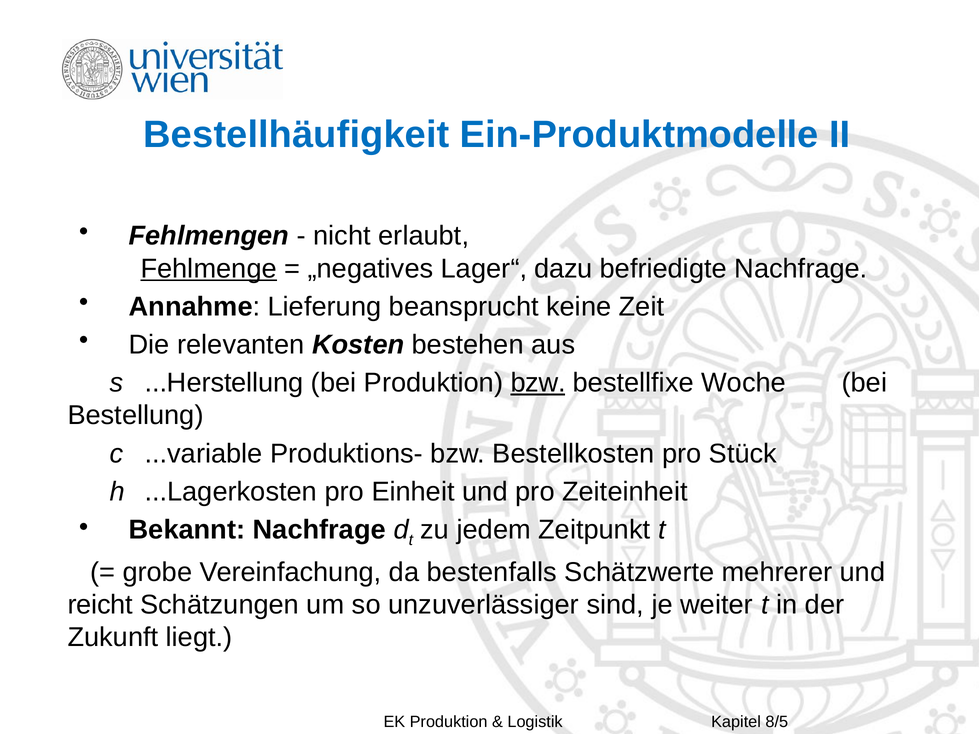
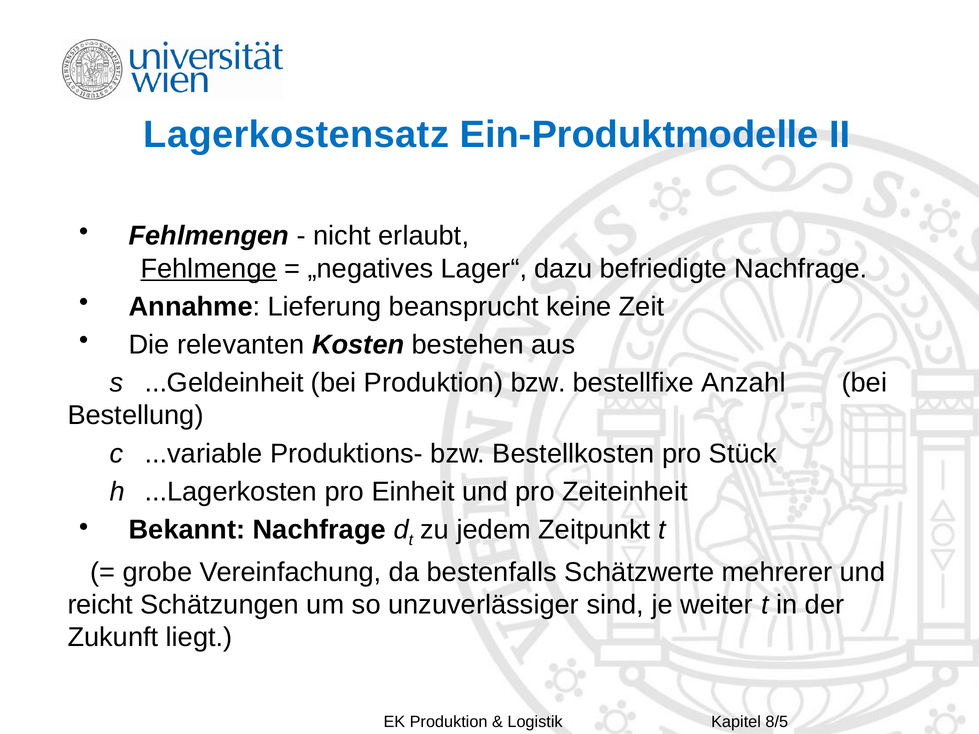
Bestellhäufigkeit: Bestellhäufigkeit -> Lagerkostensatz (296, 135)
...Herstellung: ...Herstellung -> ...Geldeinheit (224, 383)
bzw underline: present -> none (538, 383)
Woche: Woche -> Anzahl (744, 383)
